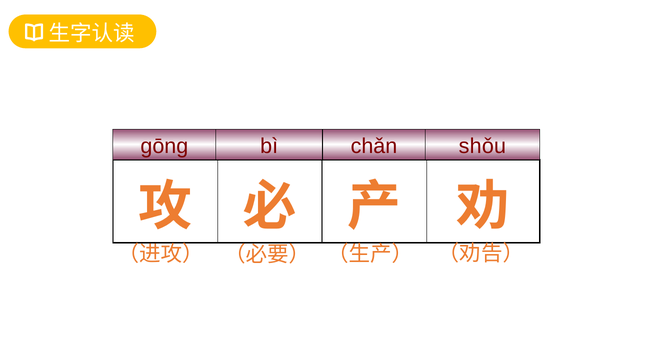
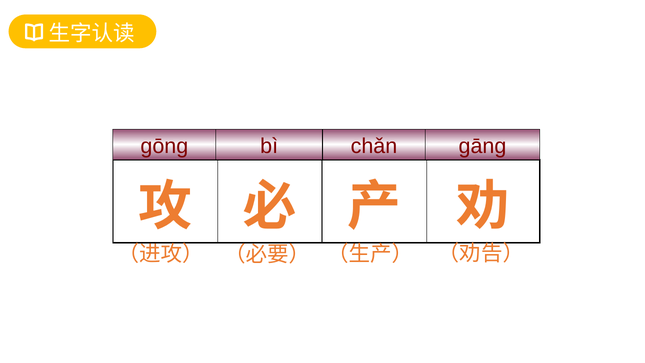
shǒu: shǒu -> gāng (482, 146)
